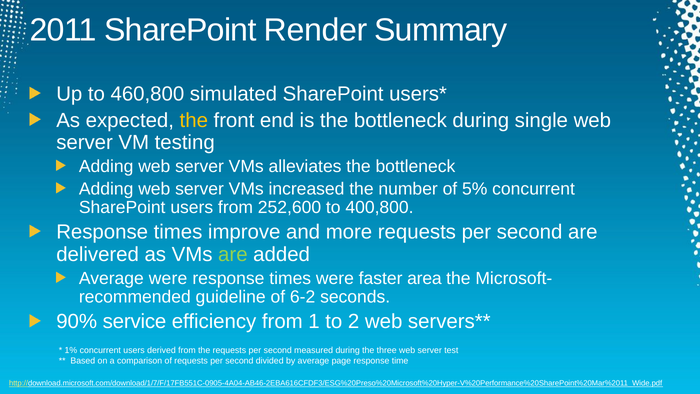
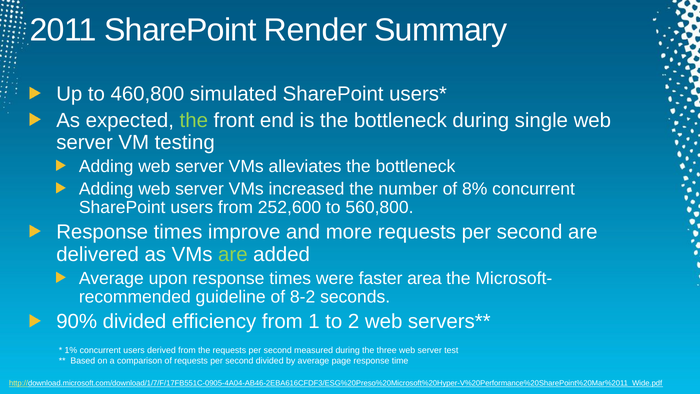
the colour: yellow -> light green (194, 120)
5%: 5% -> 8% (475, 189)
400,800: 400,800 -> 560,800 (379, 208)
Average were: were -> upon (168, 278)
6-2: 6-2 -> 8-2 (303, 297)
90% service: service -> divided (135, 322)
